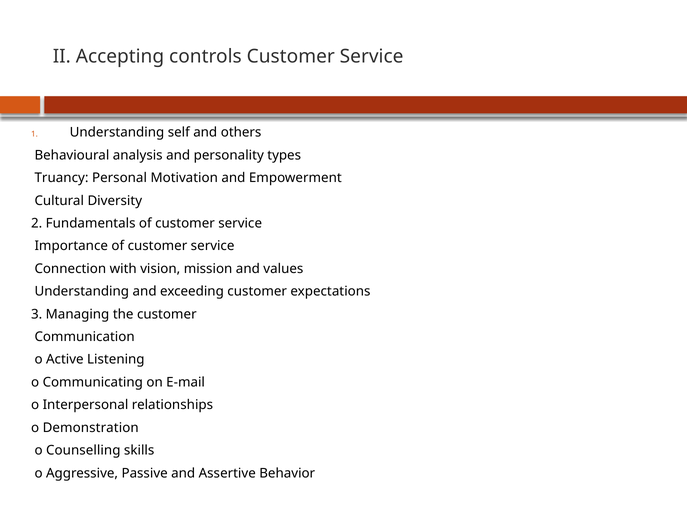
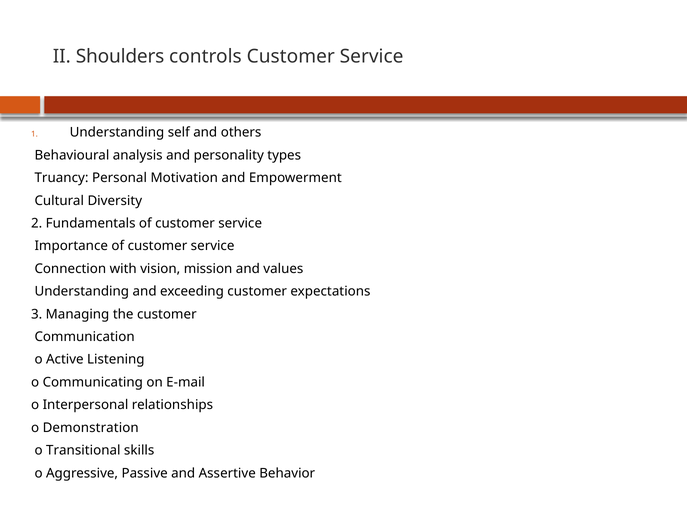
Accepting: Accepting -> Shoulders (120, 56)
Counselling: Counselling -> Transitional (83, 451)
